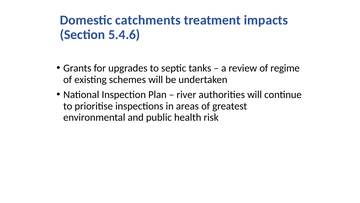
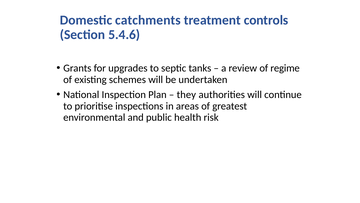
impacts: impacts -> controls (266, 20)
river: river -> they (186, 94)
